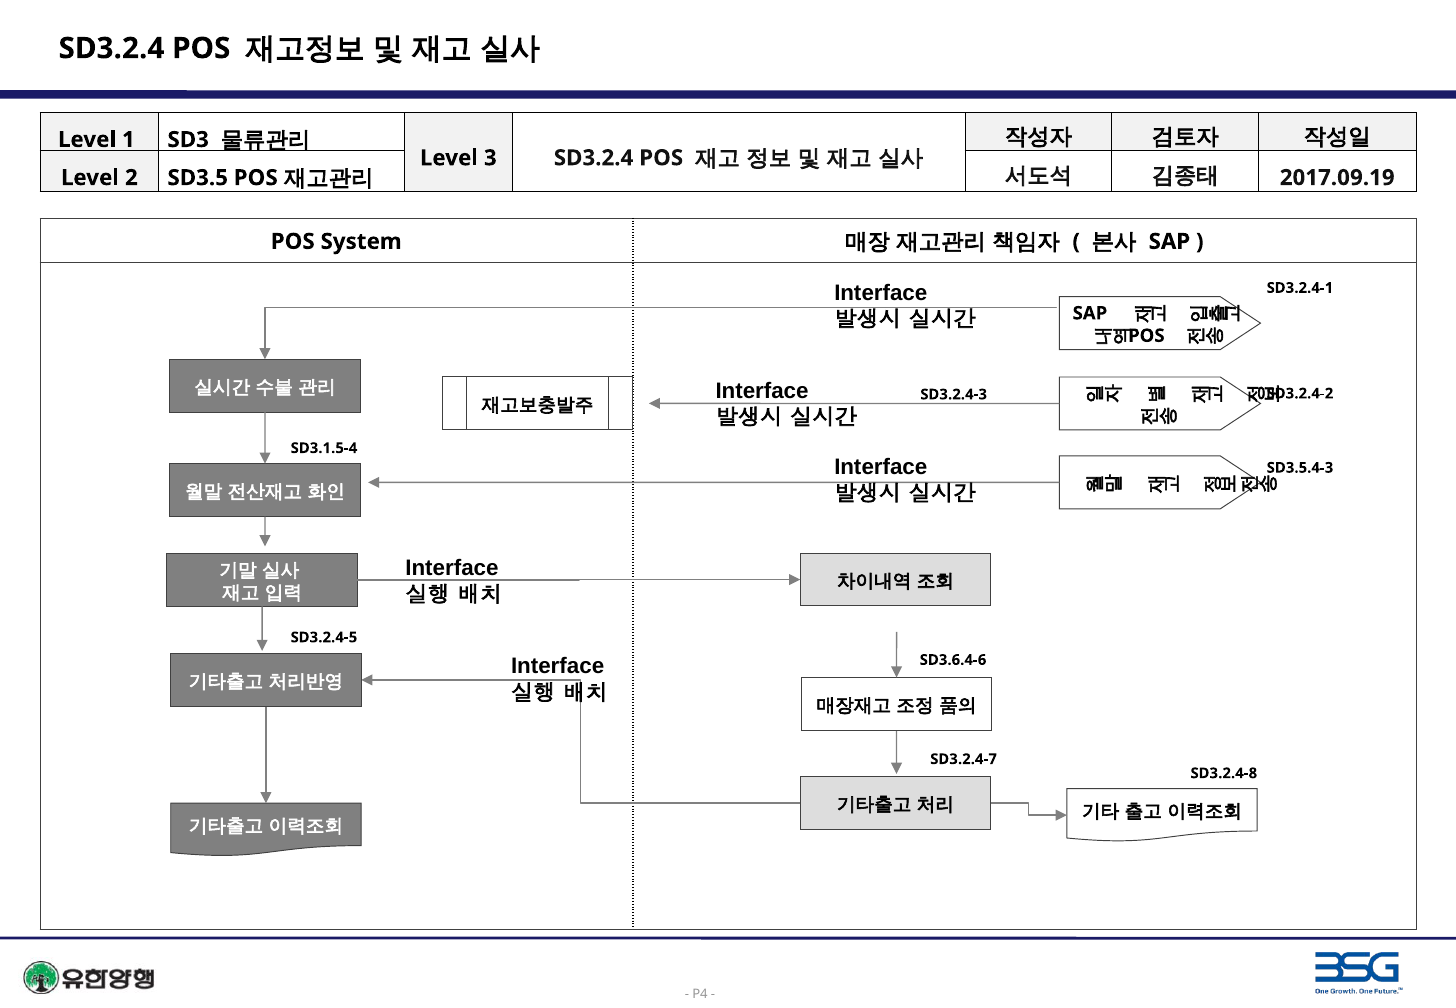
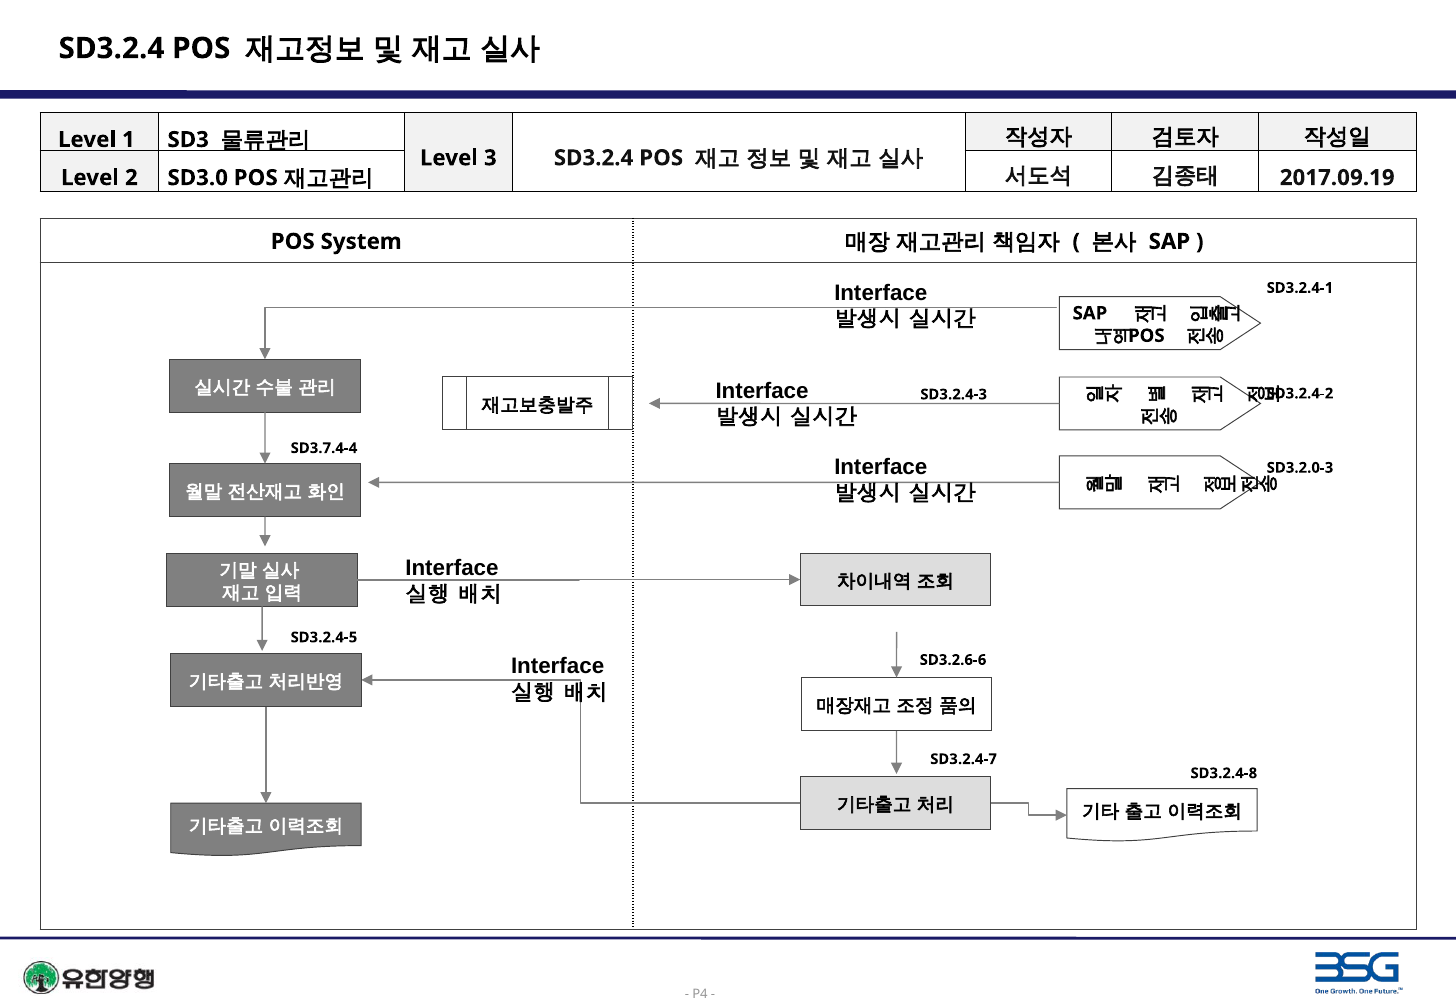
SD3.5: SD3.5 -> SD3.0 (198, 178)
SD3.1.5-4: SD3.1.5-4 -> SD3.7.4-4 (324, 448)
SD3.5.4-3: SD3.5.4-3 -> SD3.2.0-3 (1300, 468)
SD3.6.4-6: SD3.6.4-6 -> SD3.2.6-6 (953, 660)
